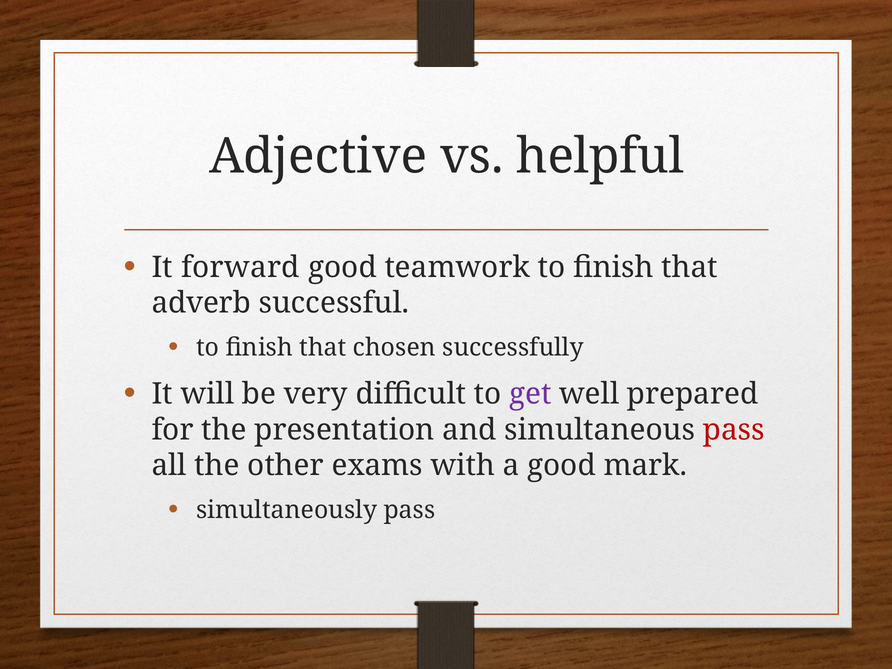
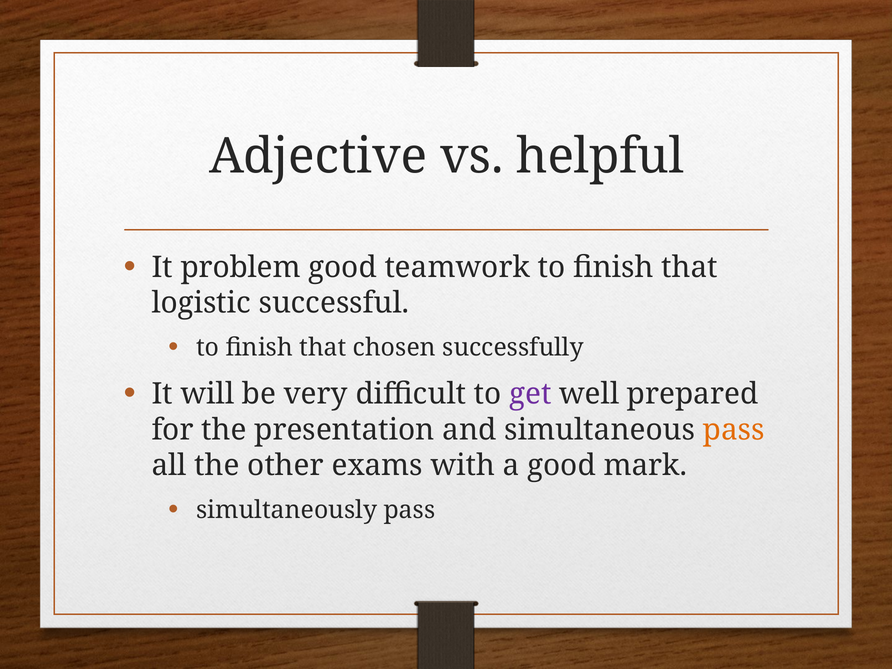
forward: forward -> problem (241, 267)
adverb: adverb -> logistic (201, 303)
pass colour: red -> orange (734, 430)
